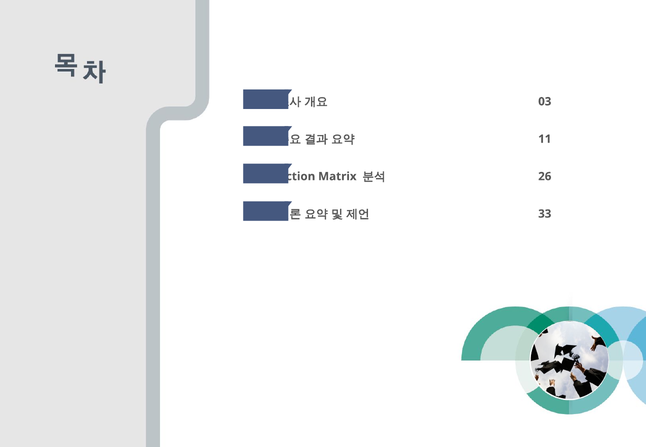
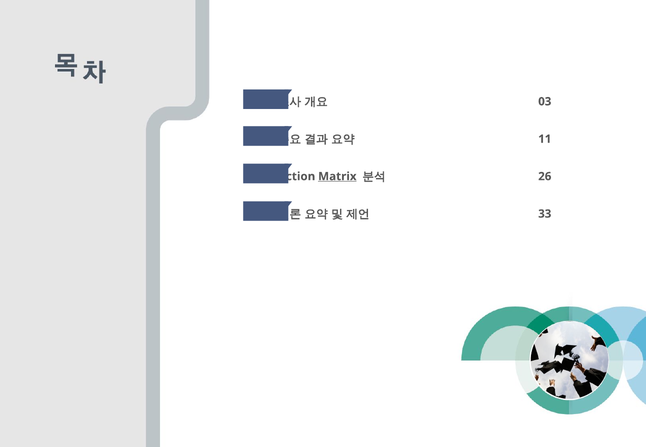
Matrix underline: none -> present (337, 176)
